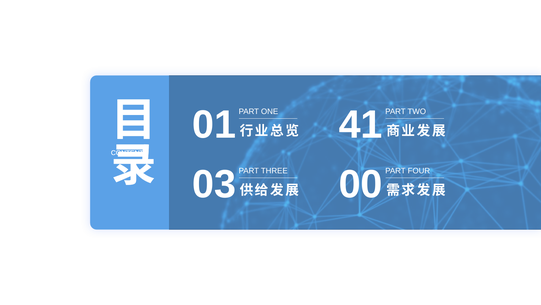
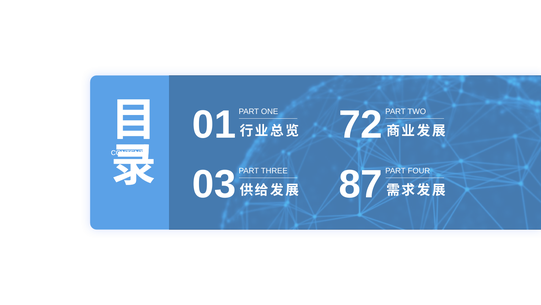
41: 41 -> 72 (361, 124)
00: 00 -> 87 (361, 184)
